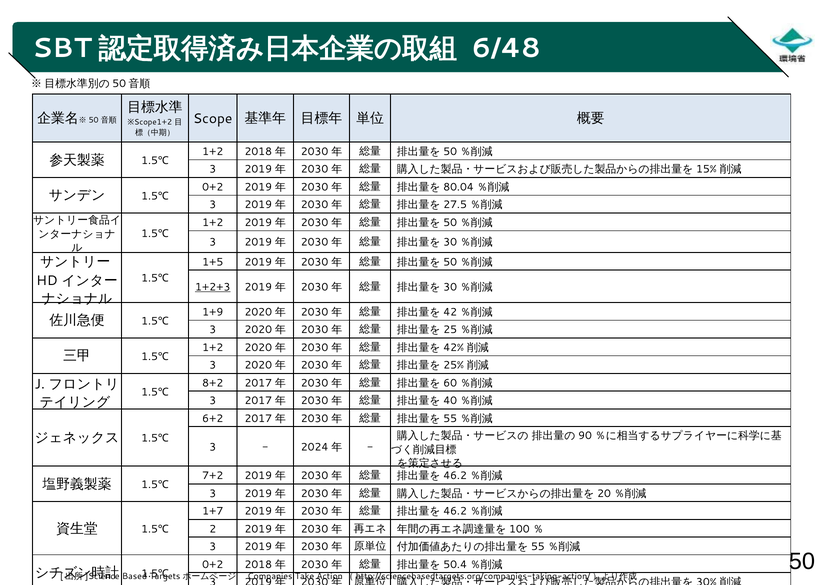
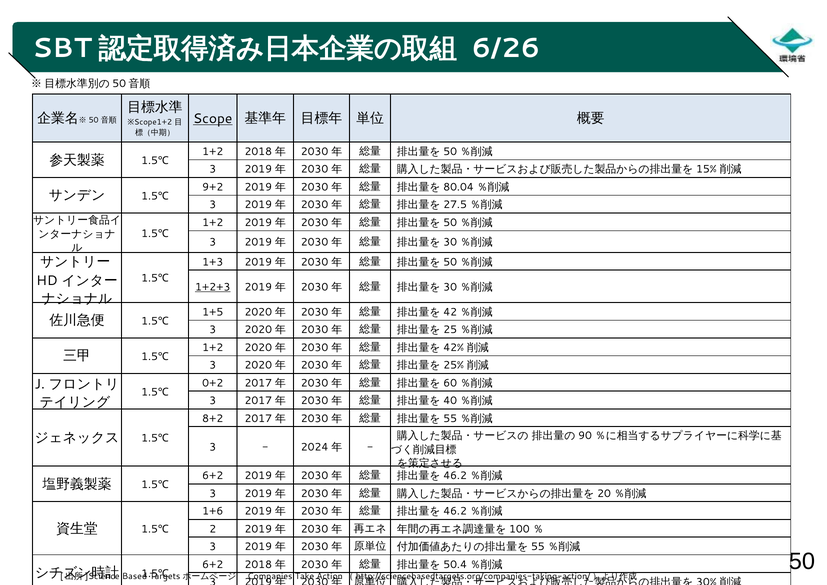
6/48: 6/48 -> 6/26 (506, 48)
Scope underline: none -> present (213, 119)
0+2: 0+2 -> 9+2 (213, 187)
1+5: 1+5 -> 1+3 (213, 262)
1+9: 1+9 -> 1+5 (213, 312)
8+2: 8+2 -> 0+2 (213, 383)
6+2: 6+2 -> 8+2 (213, 418)
7+2: 7+2 -> 6+2 (213, 476)
1+7: 1+7 -> 1+6 (213, 511)
0+2: 0+2 -> 6+2 (213, 564)
